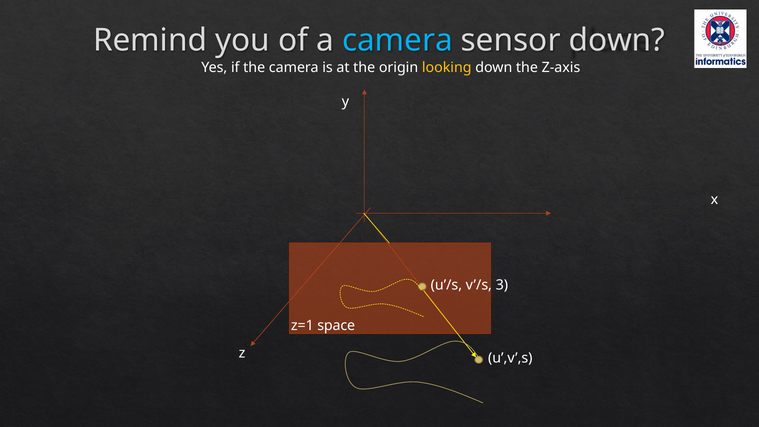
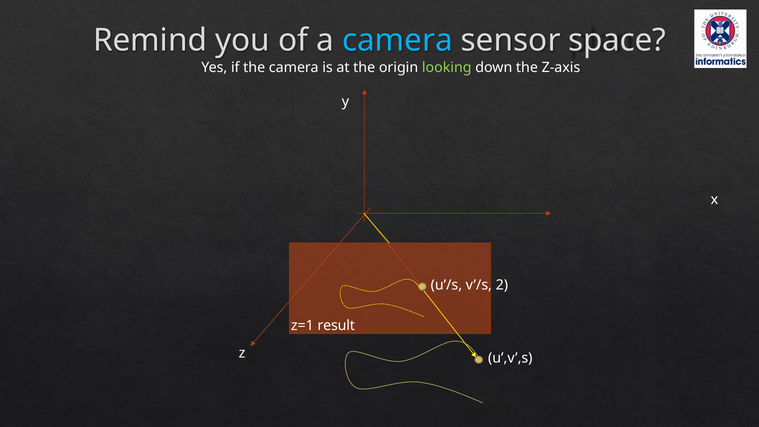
sensor down: down -> space (617, 40)
looking colour: yellow -> light green (447, 68)
3: 3 -> 2 (502, 285)
space: space -> result (336, 325)
